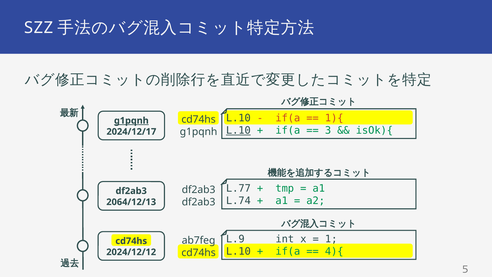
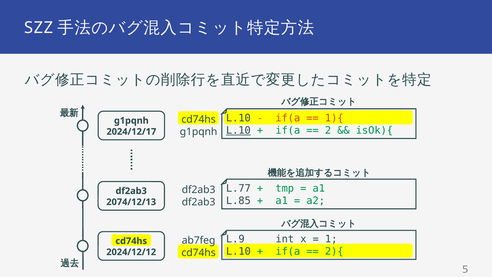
g1pqnh underline: present -> none (131, 120)
3: 3 -> 2 (328, 130)
L.74: L.74 -> L.85 (238, 201)
2064/12/13: 2064/12/13 -> 2074/12/13 (131, 202)
4){: 4){ -> 2){ (334, 251)
